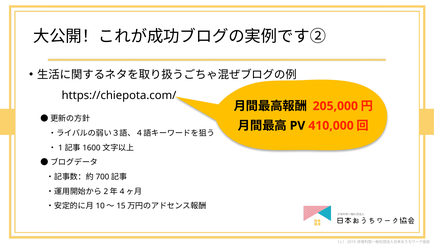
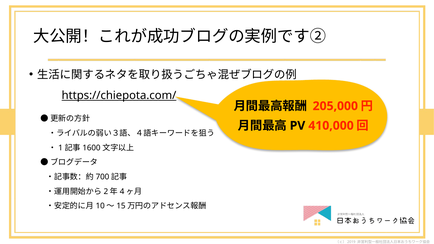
https://chiepota.com/ underline: none -> present (119, 96)
